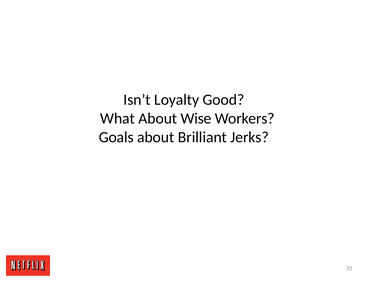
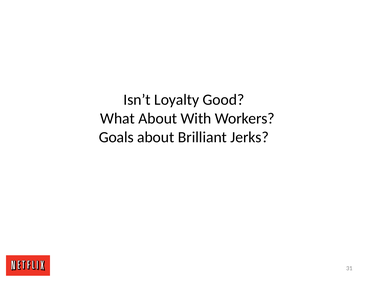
Wise: Wise -> With (196, 119)
